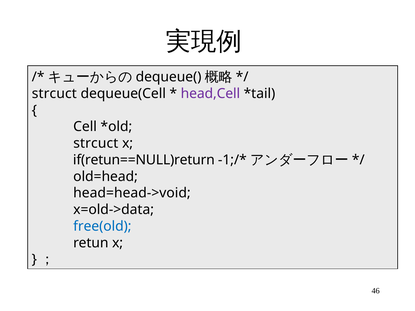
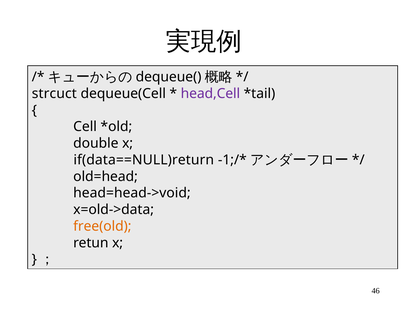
strcuct: strcuct -> double (96, 143)
if(retun==NULL)return: if(retun==NULL)return -> if(data==NULL)return (144, 160)
free(old colour: blue -> orange (102, 226)
